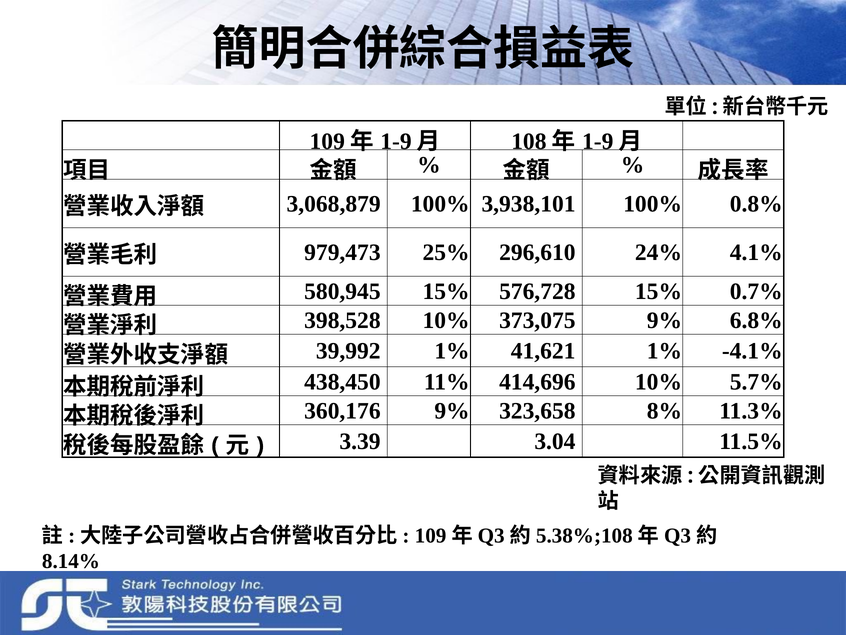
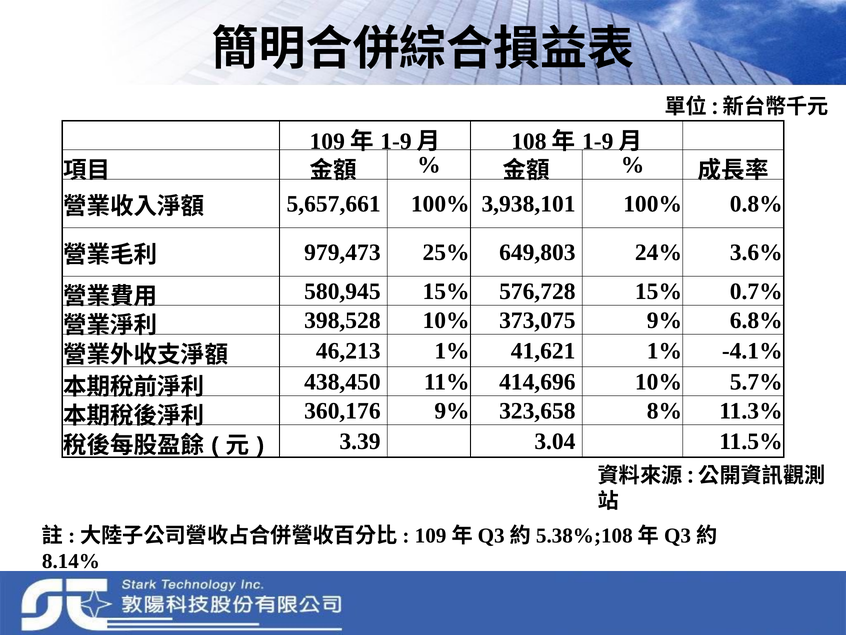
3,068,879: 3,068,879 -> 5,657,661 (334, 204)
296,610: 296,610 -> 649,803 (537, 252)
4.1%: 4.1% -> 3.6% (756, 252)
39,992: 39,992 -> 46,213 (348, 351)
